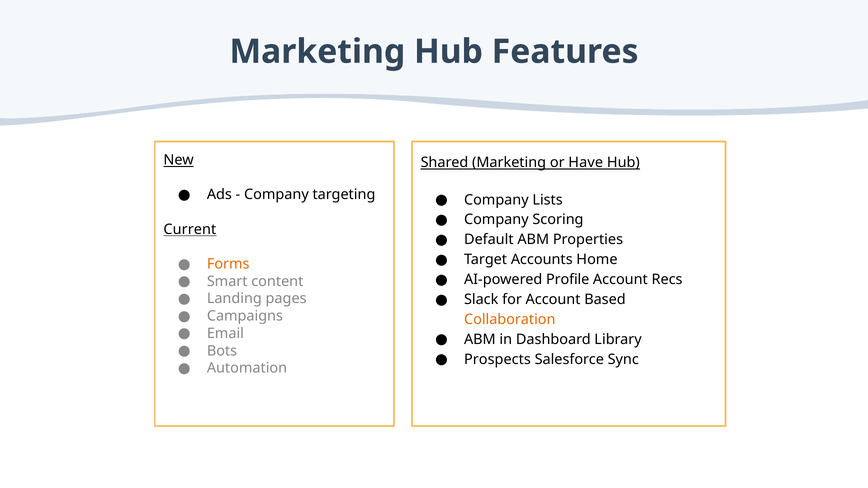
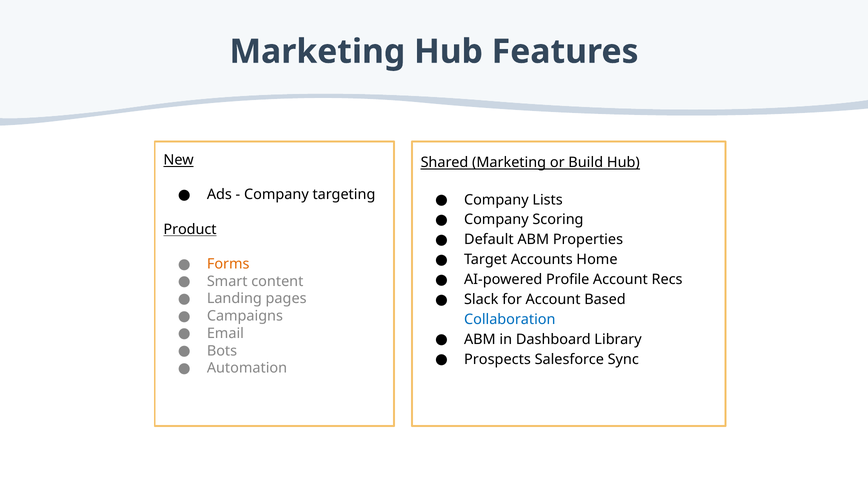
Have: Have -> Build (586, 163)
Current: Current -> Product (190, 229)
Collaboration colour: orange -> blue (510, 320)
